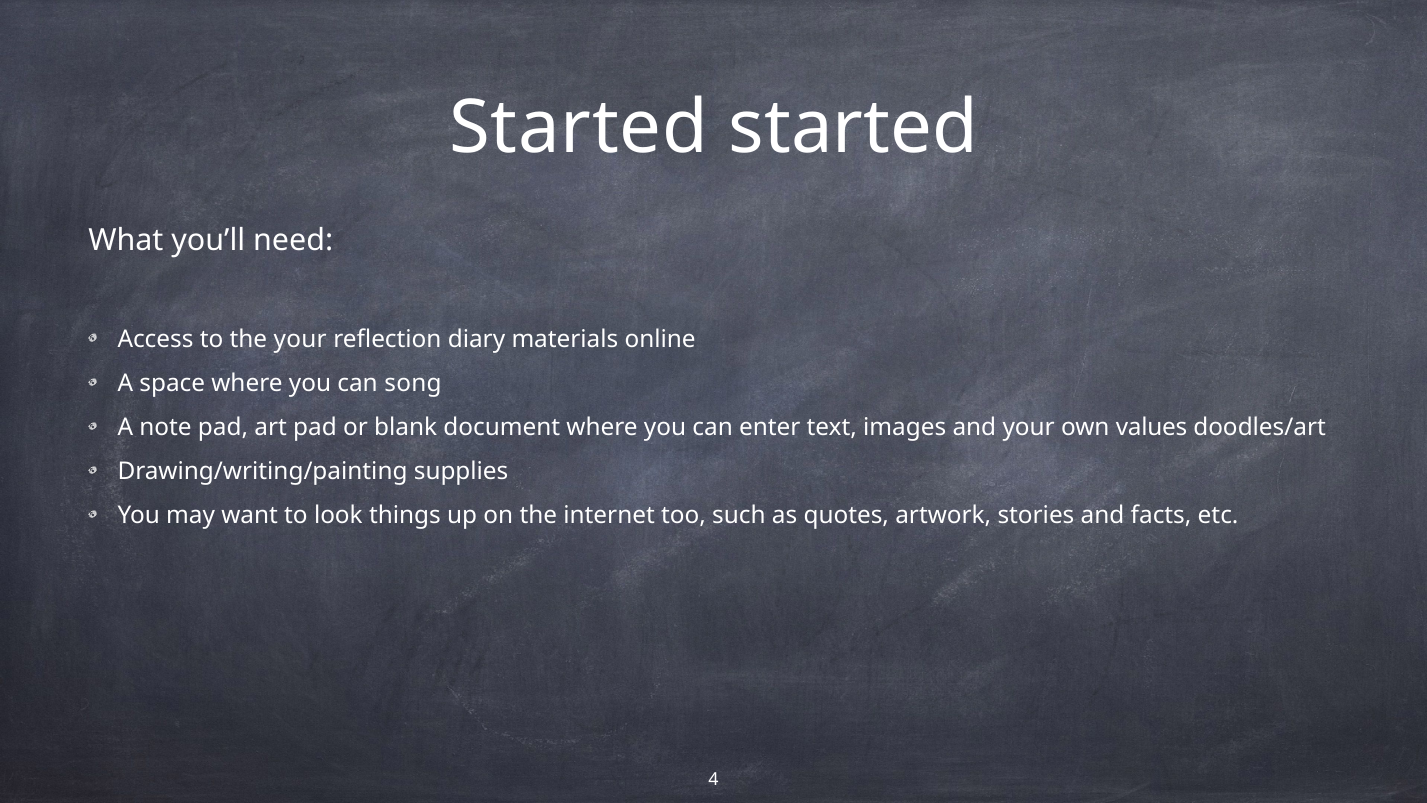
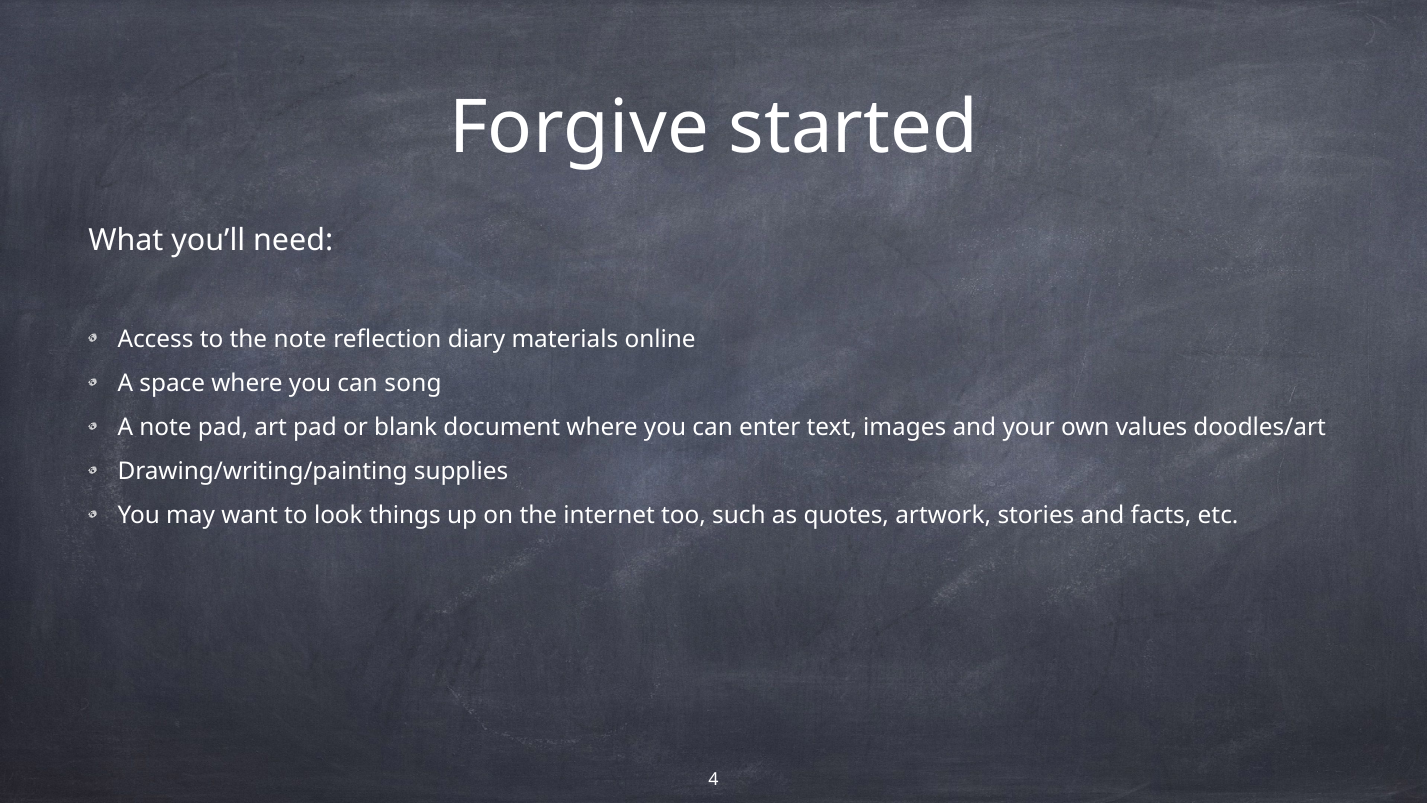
Started: Started -> Forgive (579, 128)
the your: your -> note (300, 339)
